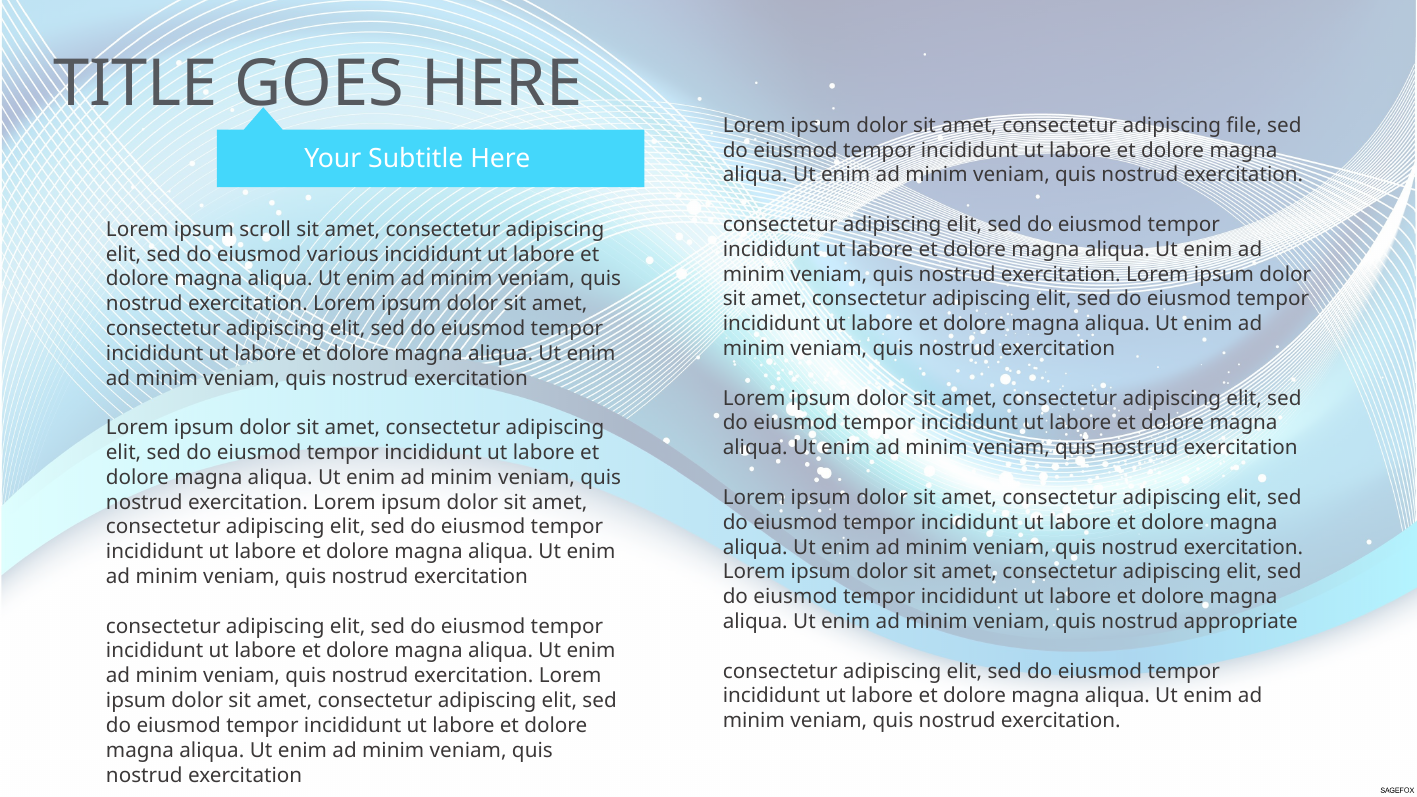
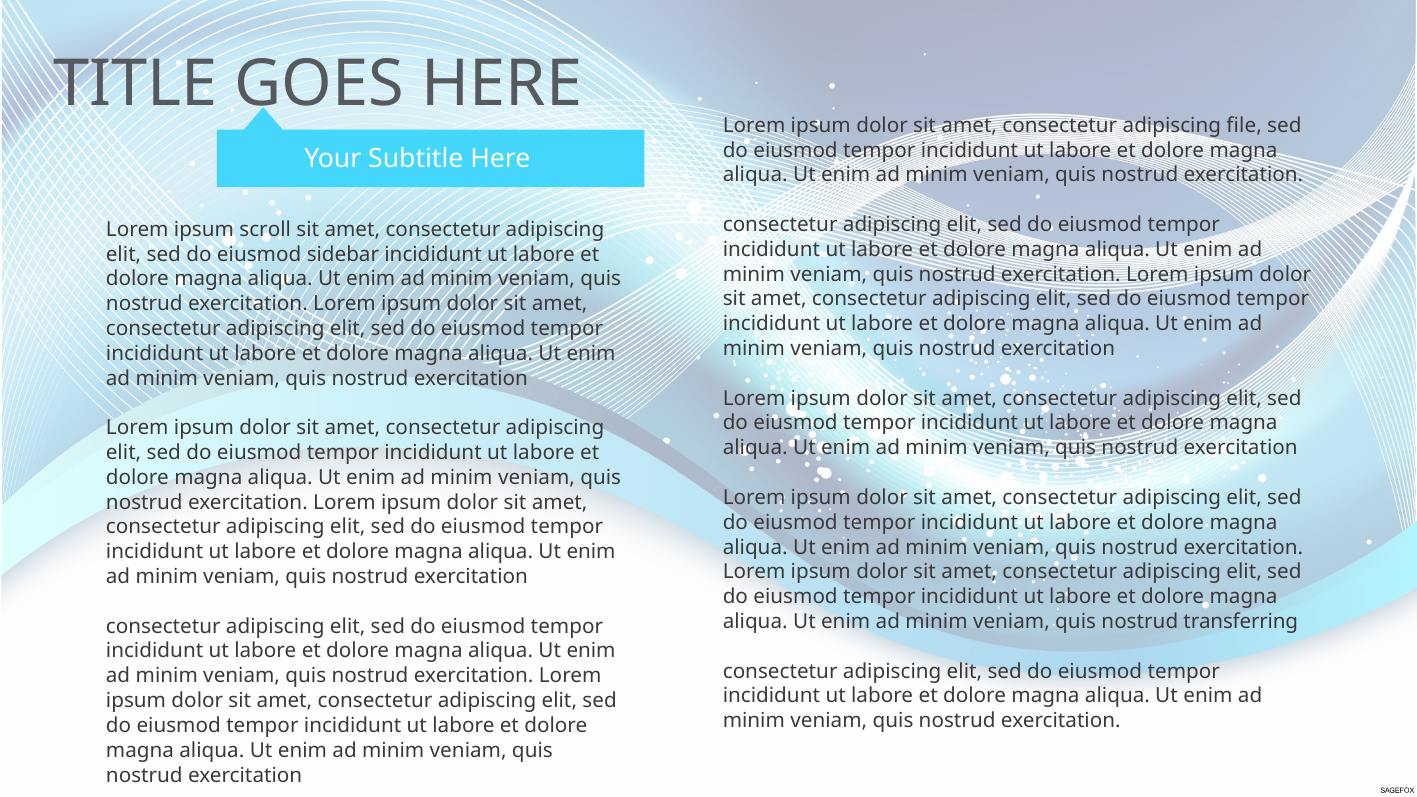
various: various -> sidebar (343, 254)
appropriate: appropriate -> transferring (1241, 622)
